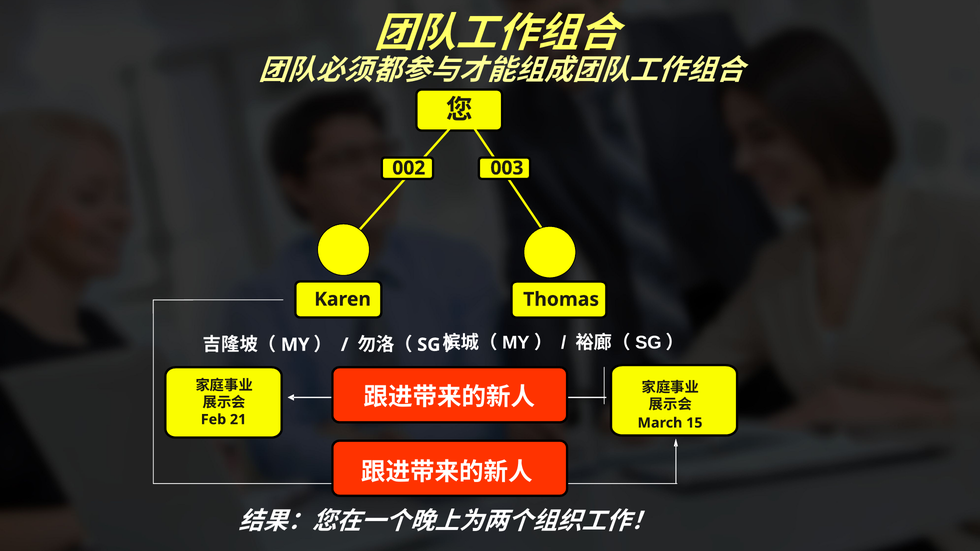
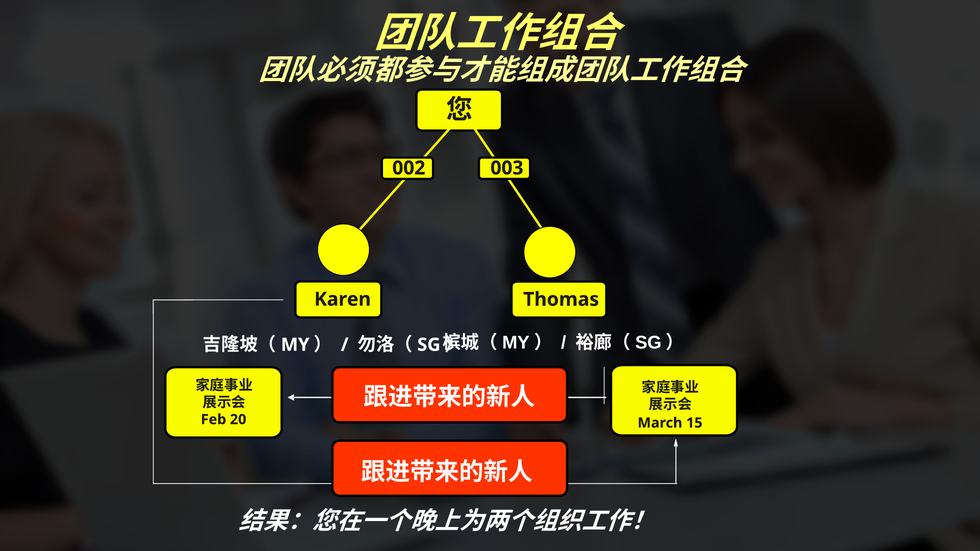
21: 21 -> 20 (238, 420)
